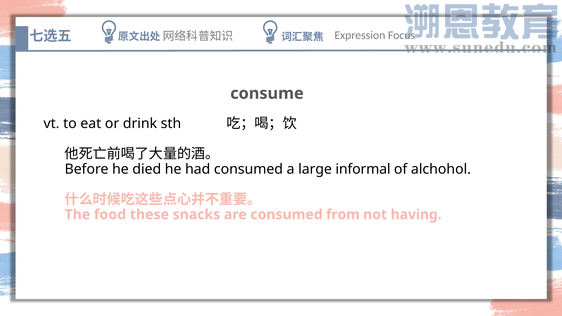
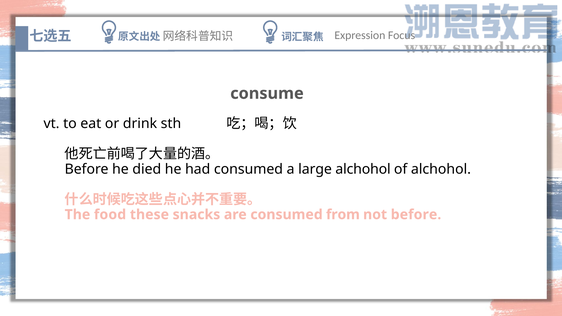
large informal: informal -> alchohol (363, 169)
not having: having -> before (416, 215)
